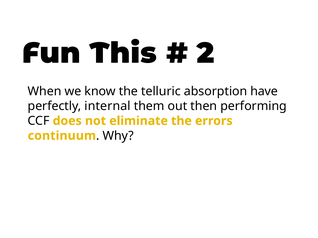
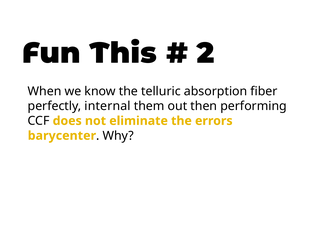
have: have -> fiber (264, 91)
continuum: continuum -> barycenter (62, 136)
